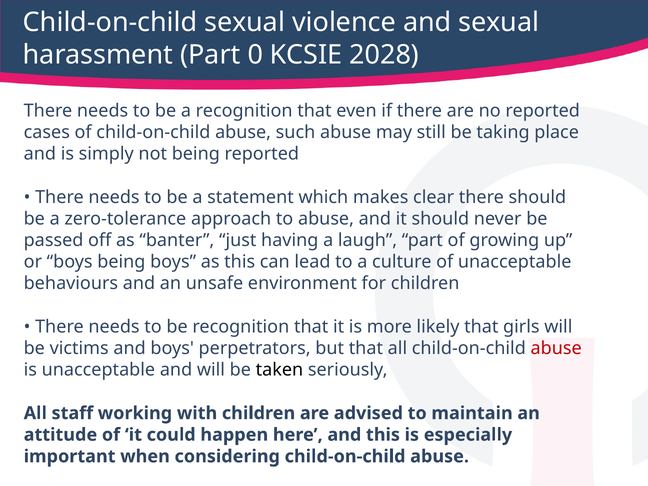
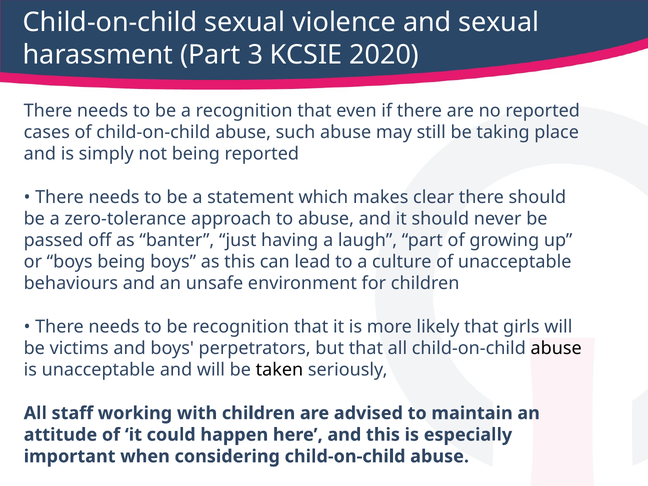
0: 0 -> 3 (255, 55)
2028: 2028 -> 2020 (384, 55)
abuse colour: red -> black (556, 348)
